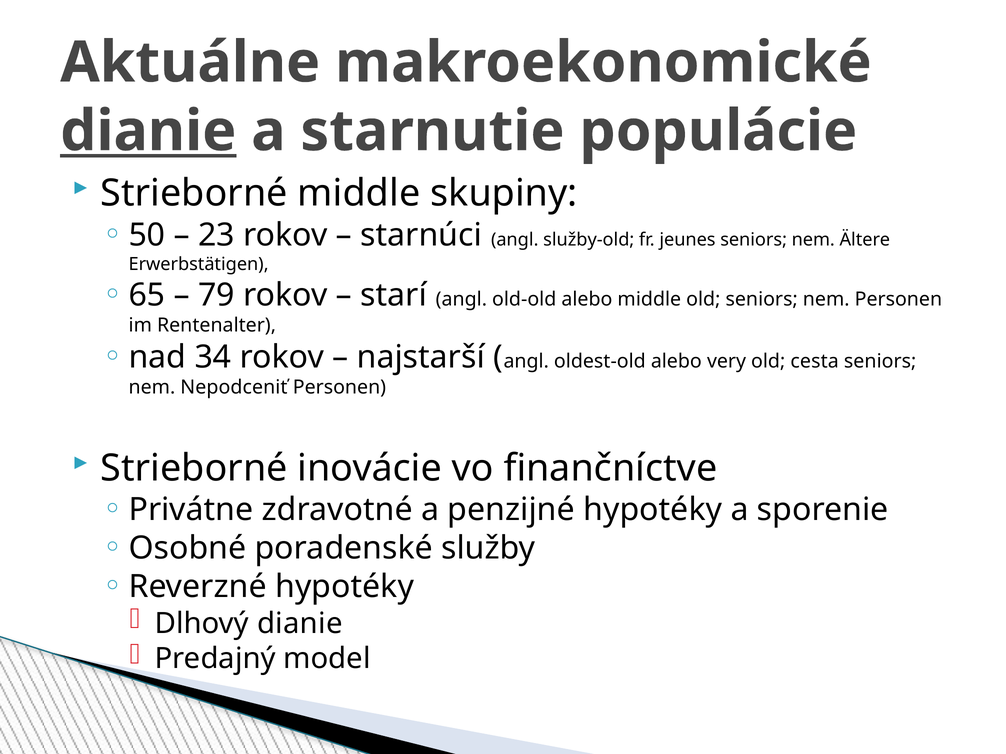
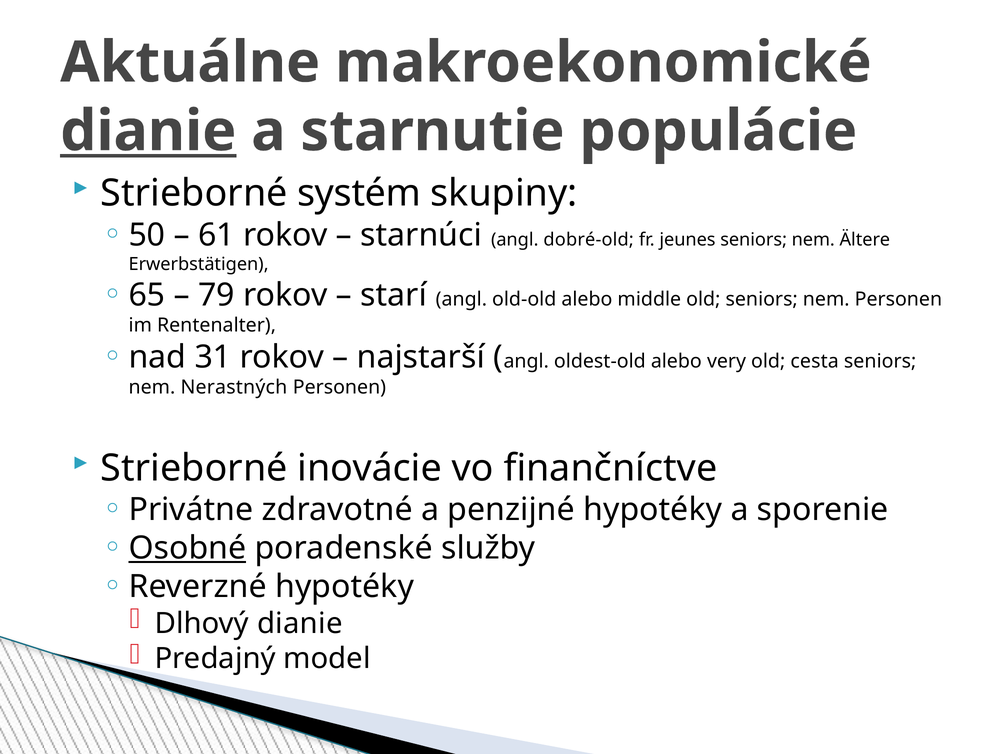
Strieborné middle: middle -> systém (359, 194)
23: 23 -> 61 (216, 235)
služby-old: služby-old -> dobré-old (589, 240)
34: 34 -> 31 (213, 358)
Nepodceniť: Nepodceniť -> Nerastných (234, 388)
Osobné underline: none -> present (187, 549)
